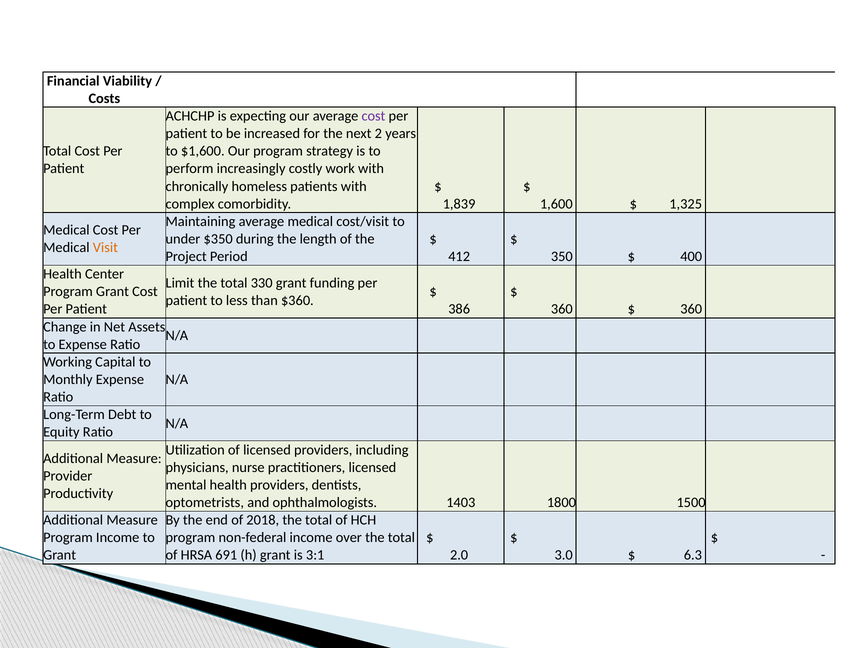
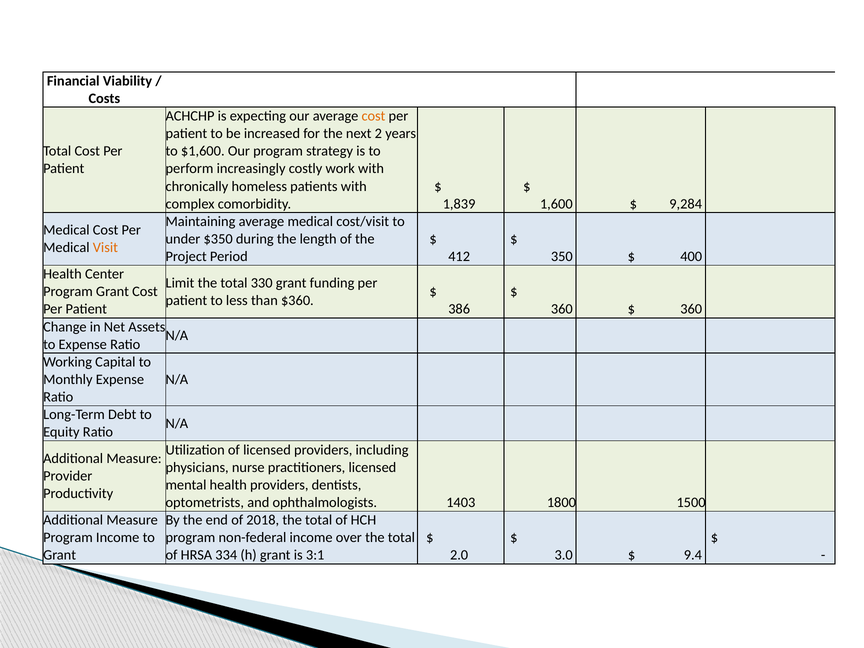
cost colour: purple -> orange (373, 116)
1,325: 1,325 -> 9,284 (686, 204)
691: 691 -> 334 (226, 555)
6.3: 6.3 -> 9.4 (693, 555)
